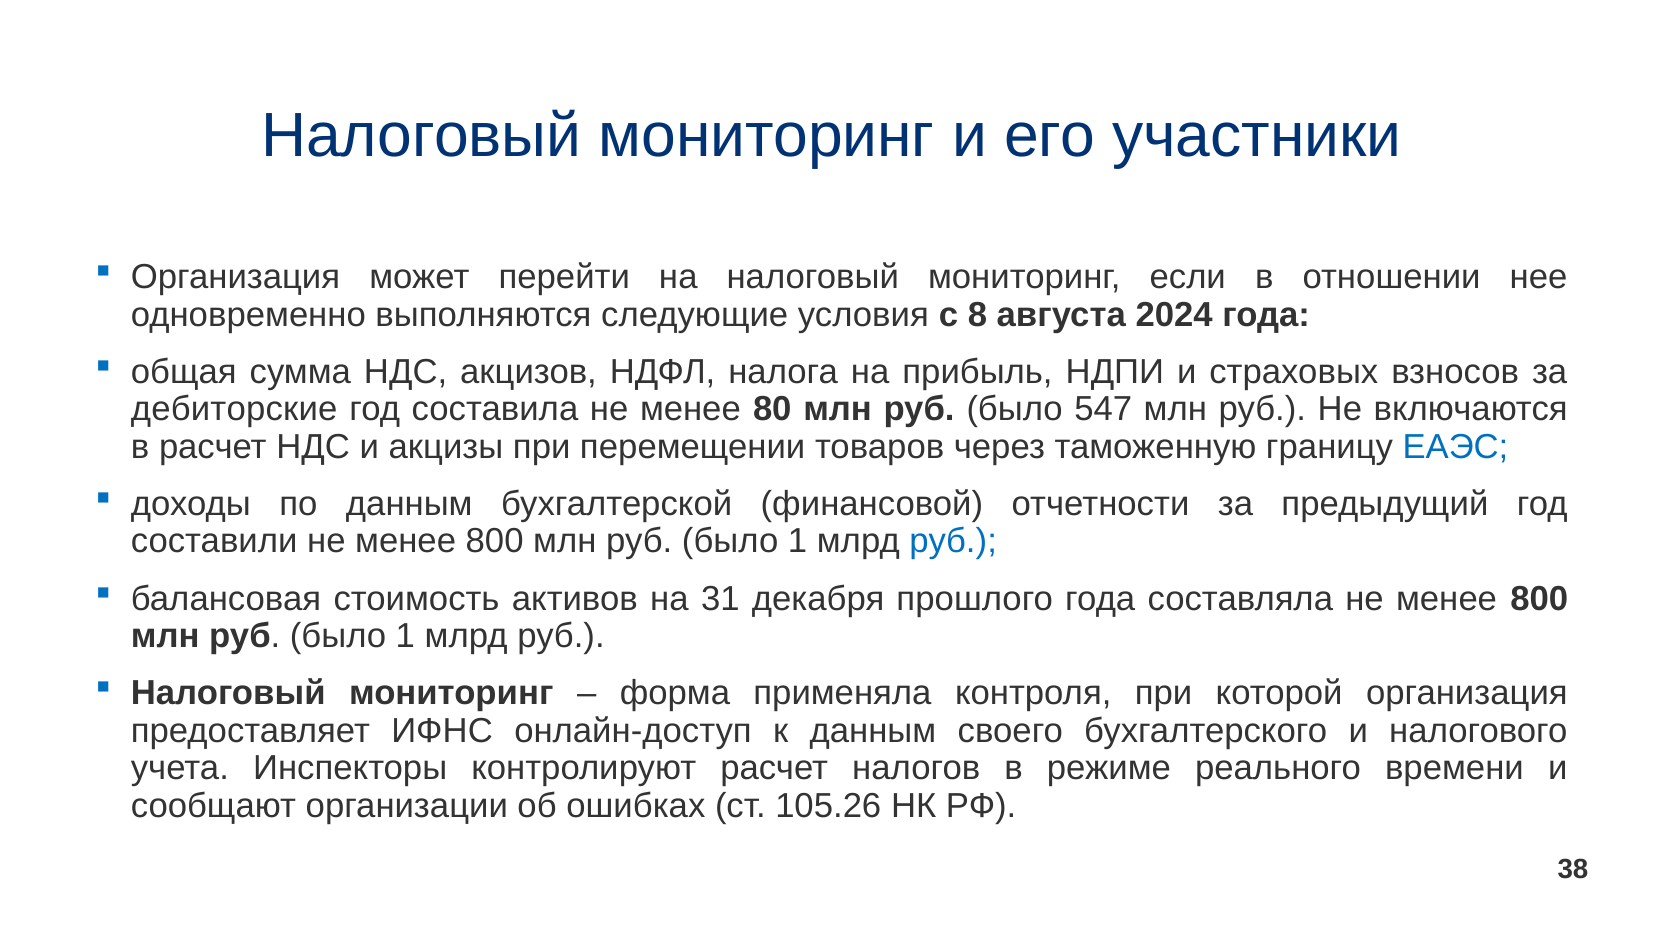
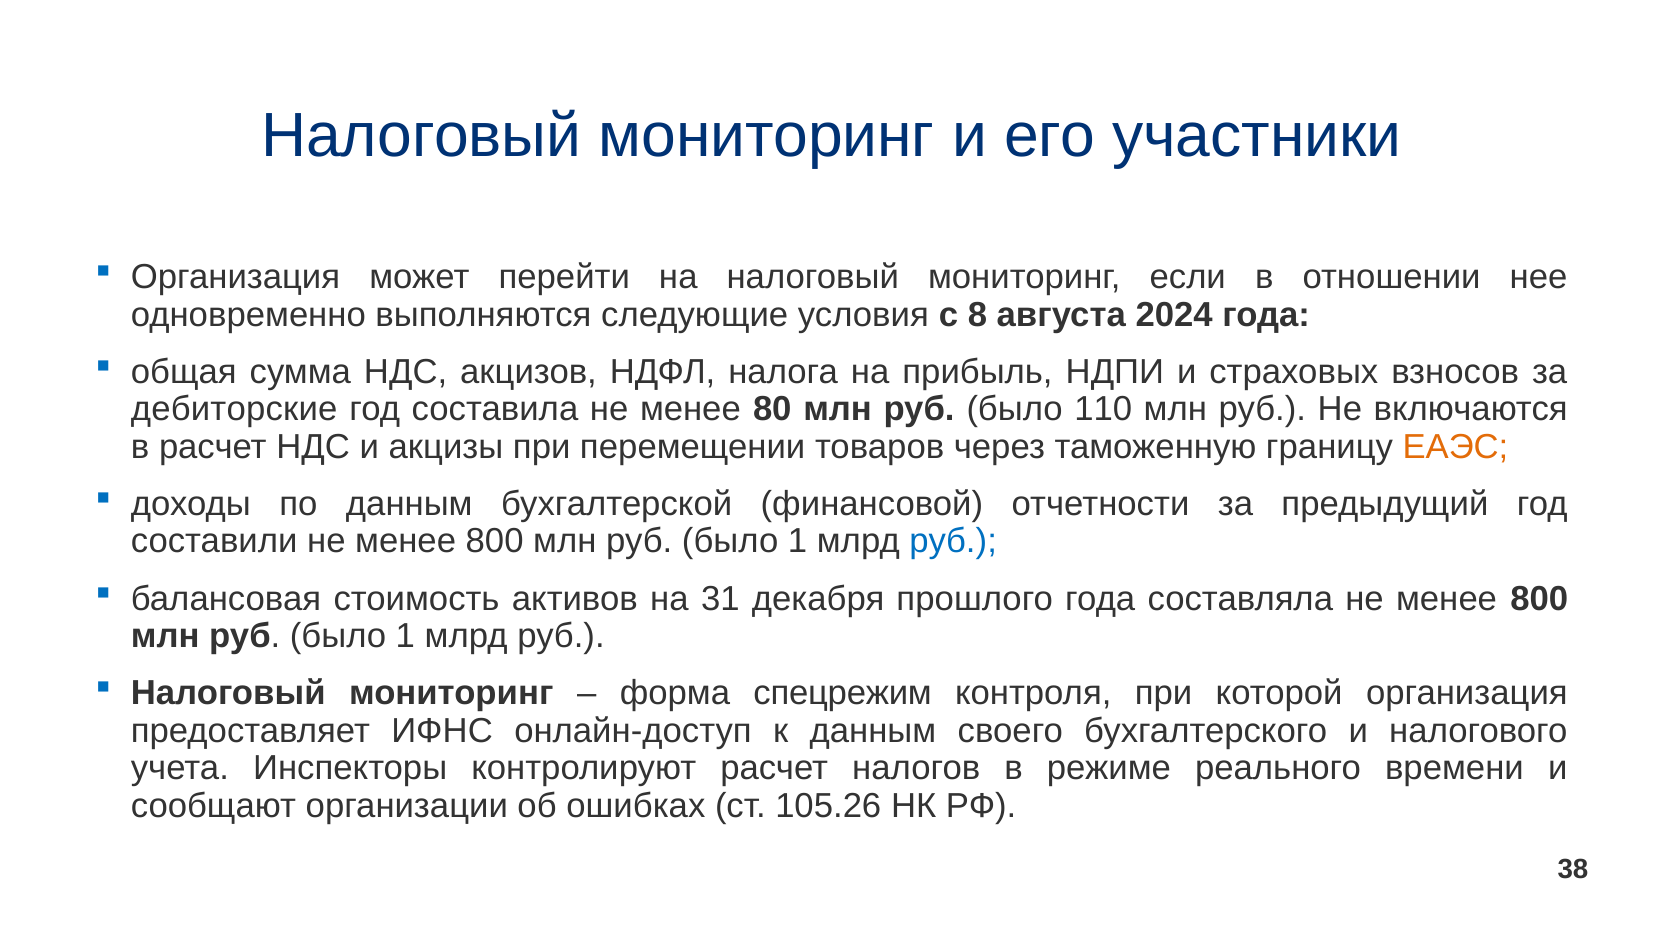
547: 547 -> 110 (1103, 409)
ЕАЭС colour: blue -> orange (1455, 447)
применяла: применяла -> спецрежим (843, 693)
